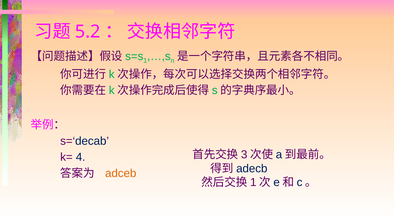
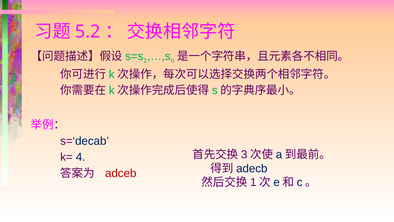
adceb colour: orange -> red (121, 173)
